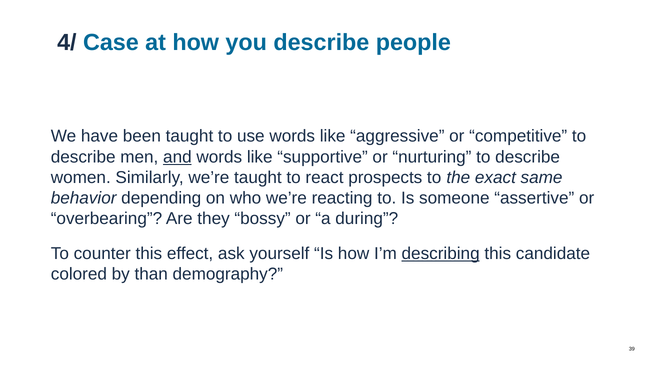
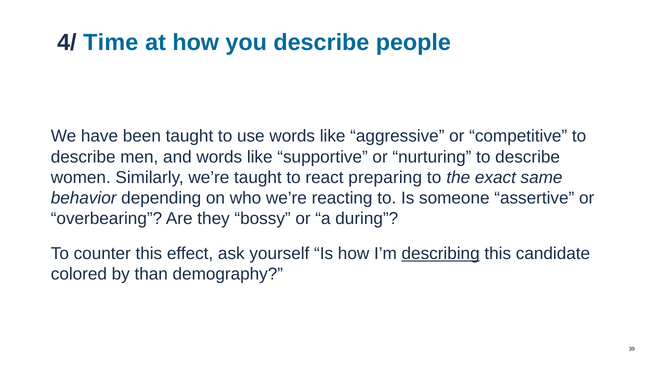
Case: Case -> Time (111, 43)
and underline: present -> none (177, 157)
prospects: prospects -> preparing (385, 177)
